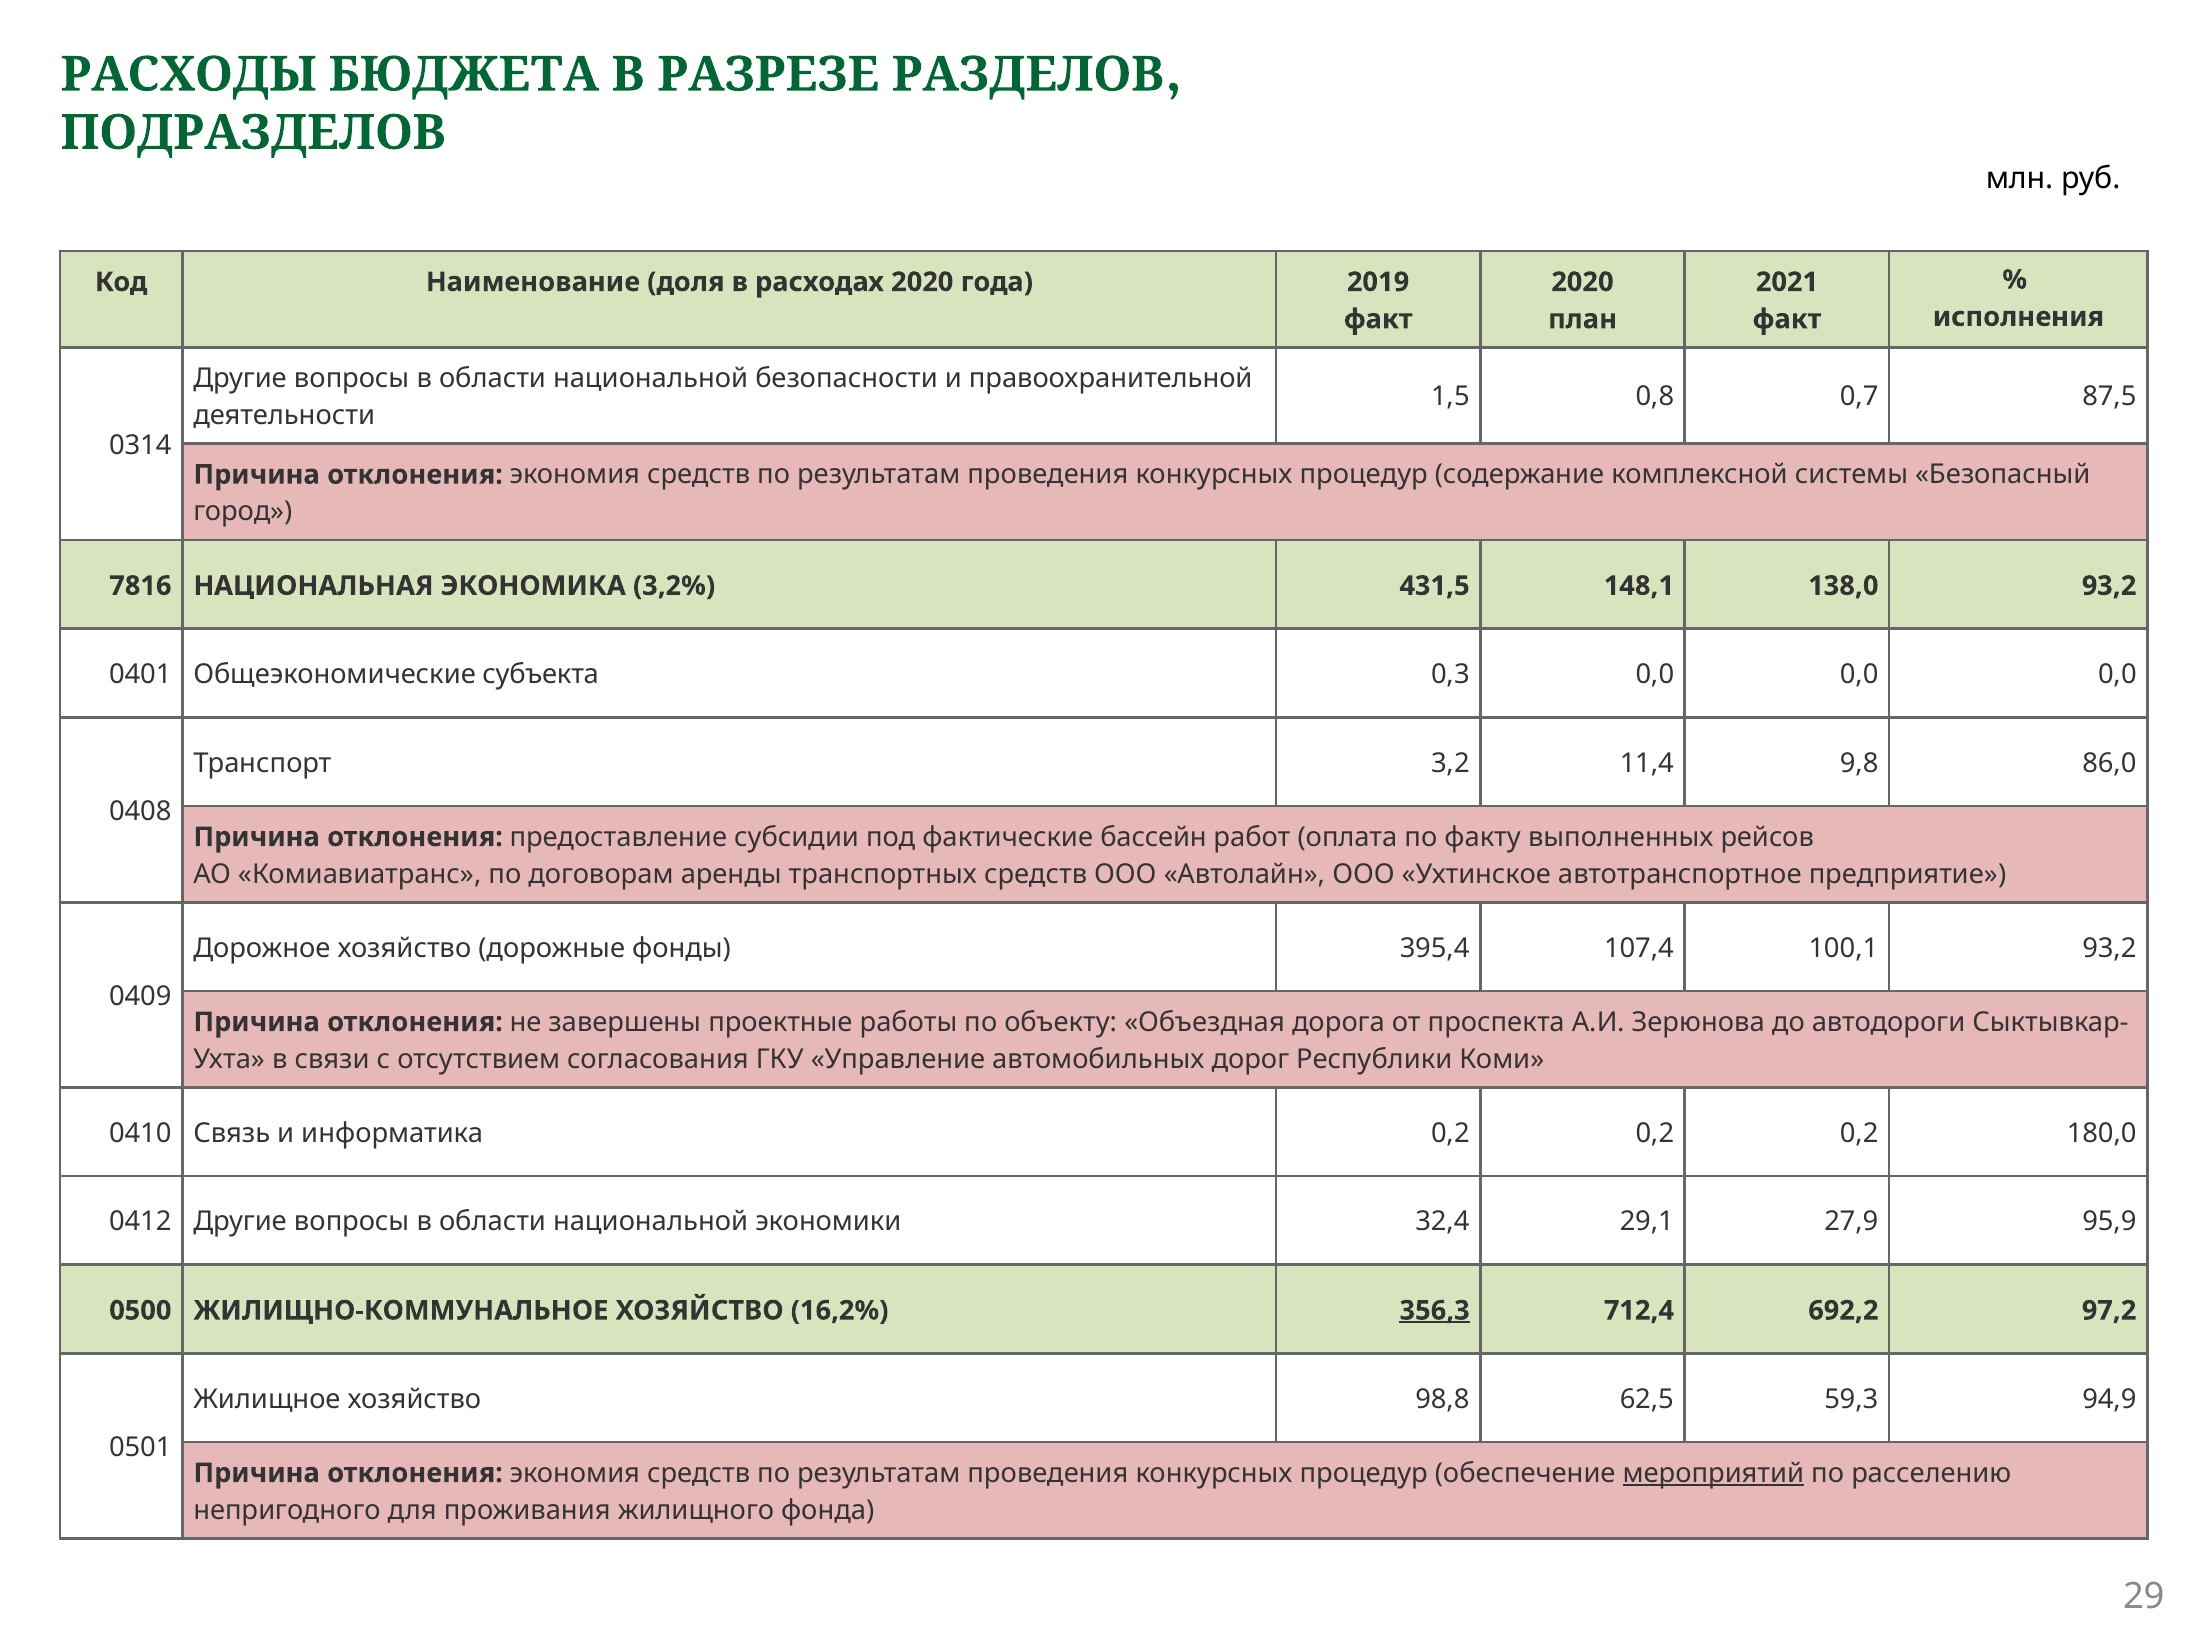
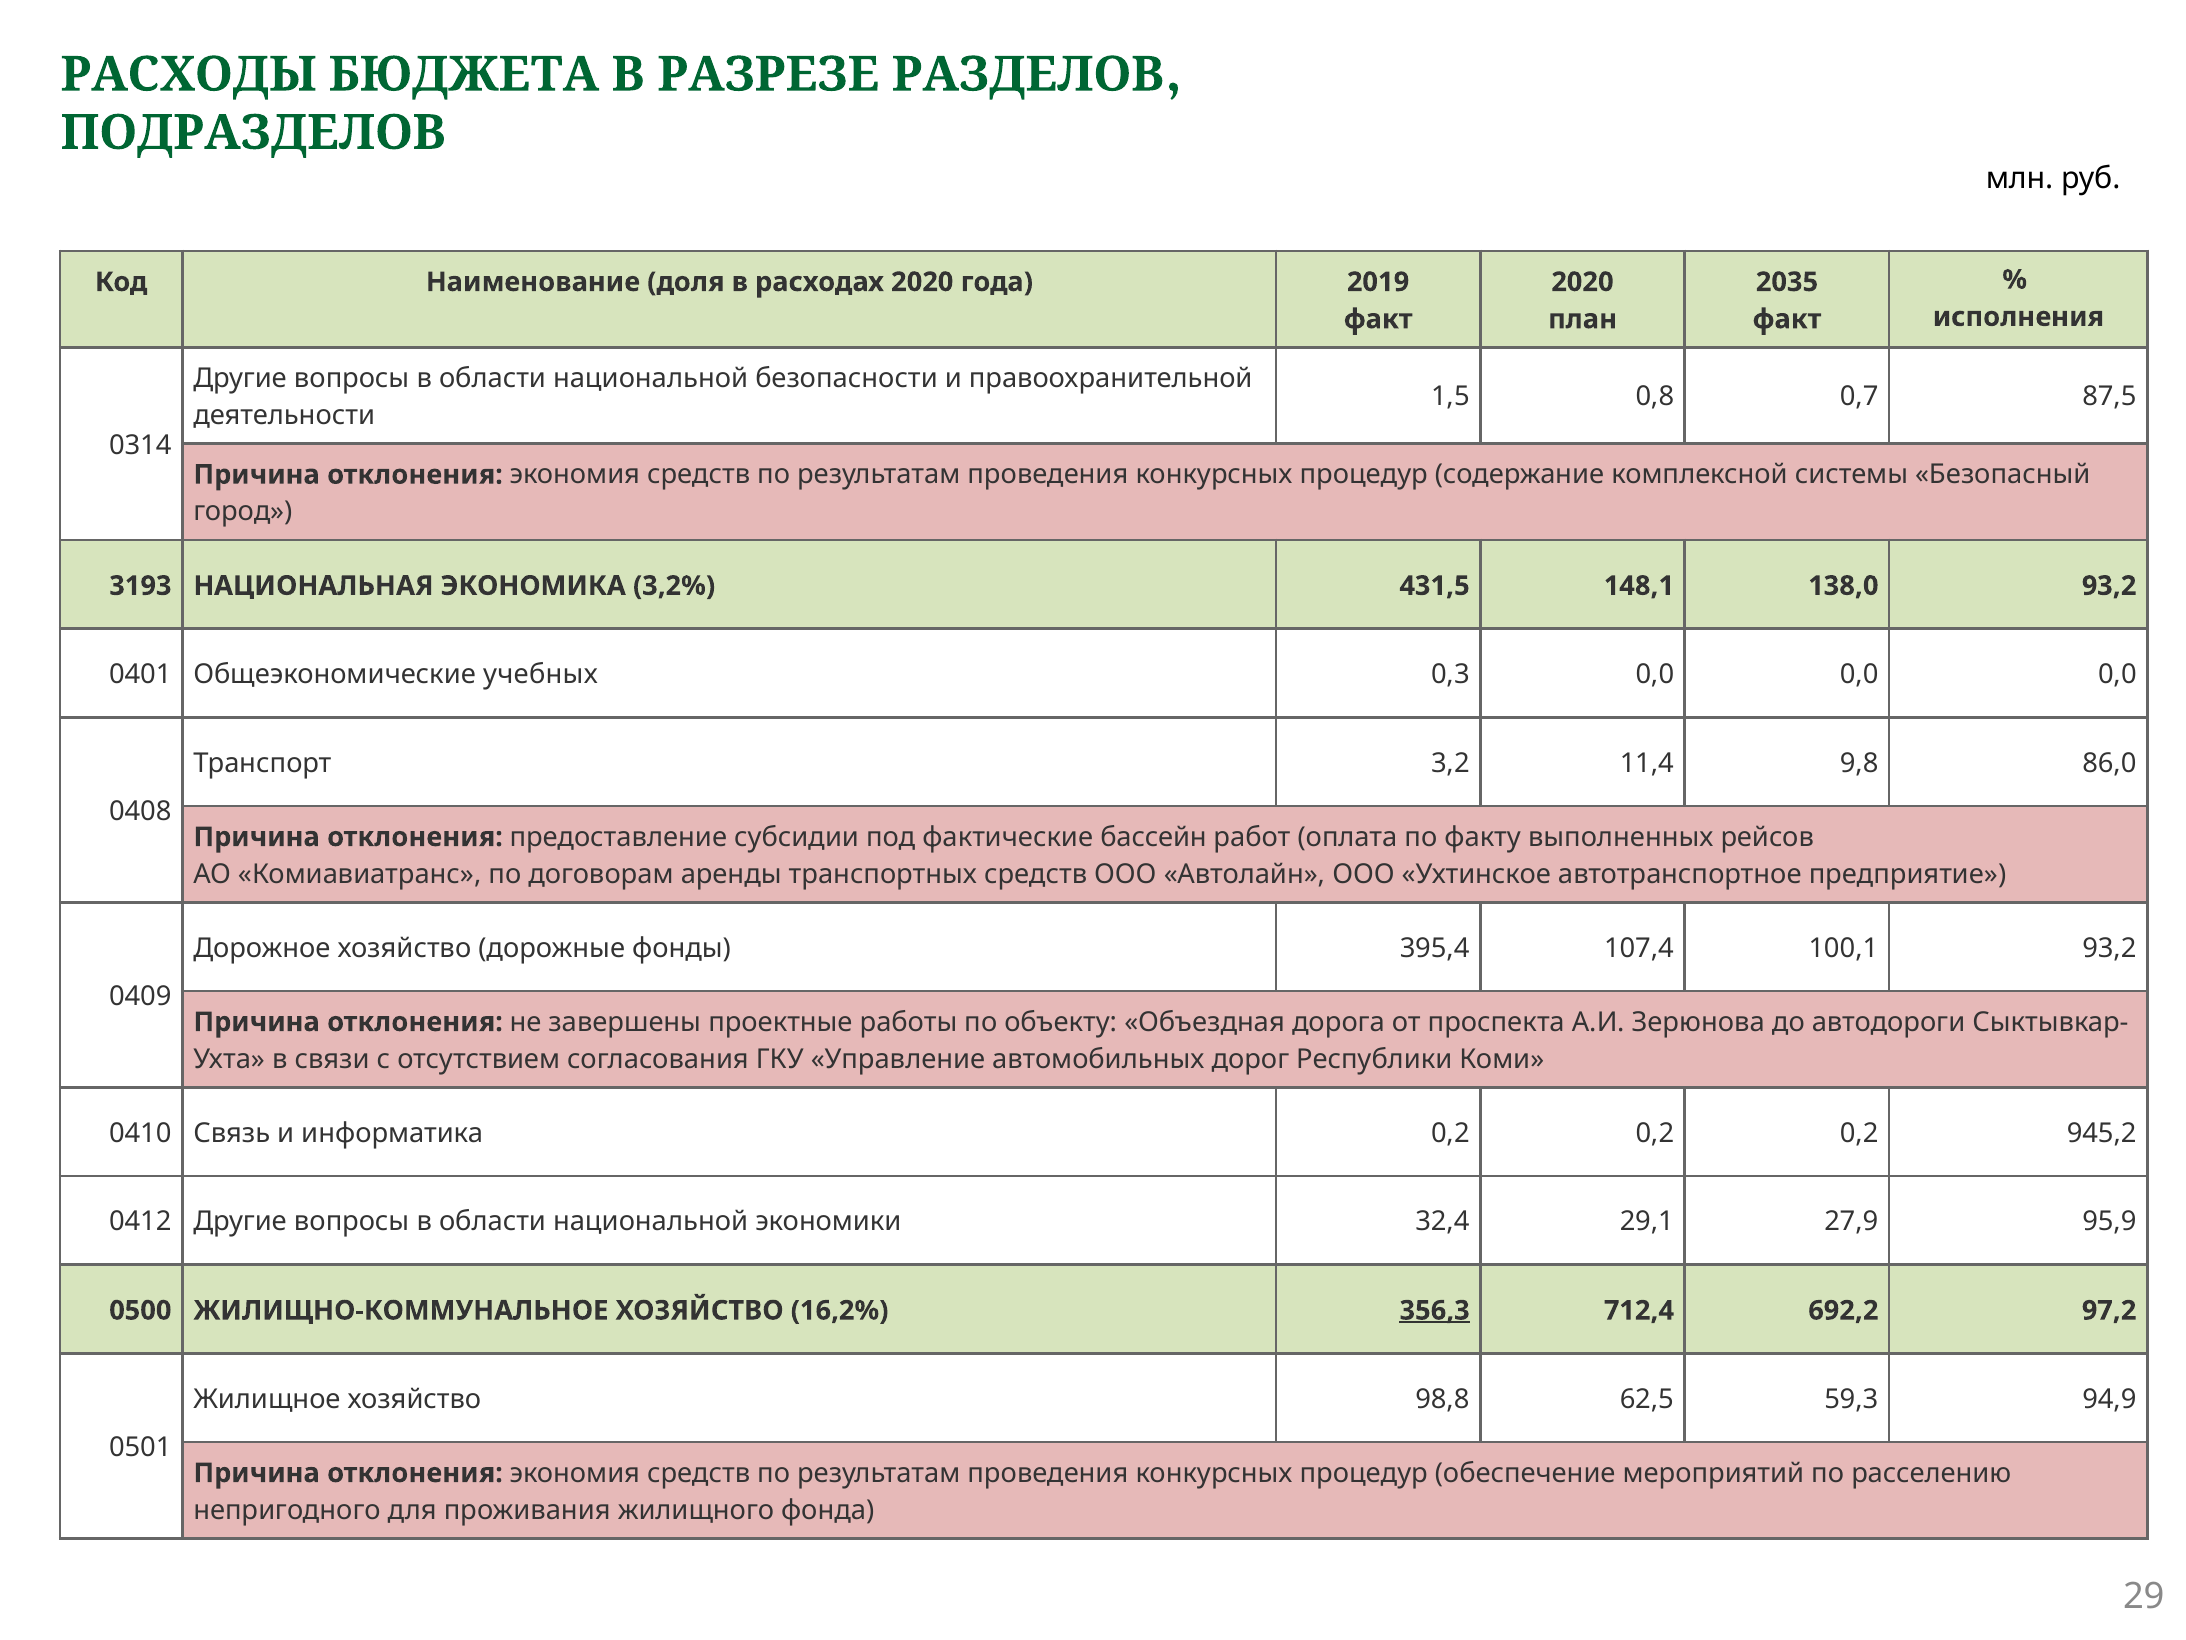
2021: 2021 -> 2035 (1787, 282)
7816: 7816 -> 3193 (140, 586)
субъекта: субъекта -> учебных (540, 674)
180,0: 180,0 -> 945,2 (2102, 1133)
мероприятий underline: present -> none (1713, 1473)
